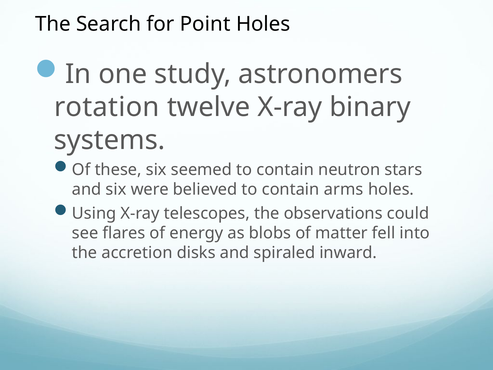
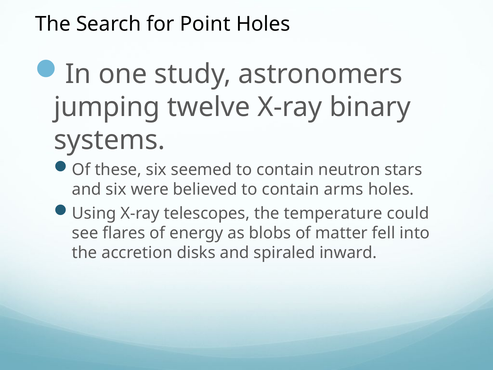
rotation: rotation -> jumping (107, 107)
observations: observations -> temperature (333, 213)
